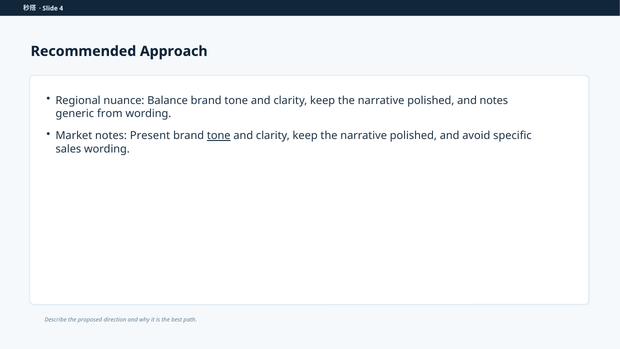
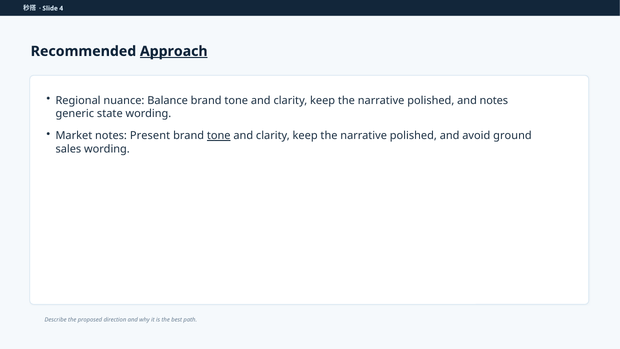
Approach underline: none -> present (174, 51)
from: from -> state (110, 114)
specific: specific -> ground (512, 136)
